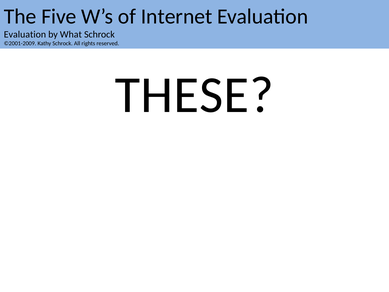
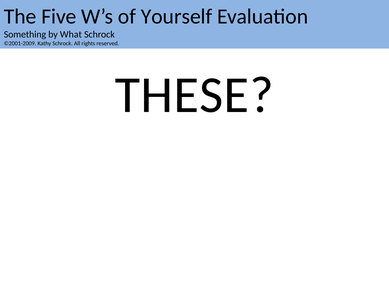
Internet: Internet -> Yourself (177, 16)
Evaluation: Evaluation -> Something (25, 34)
